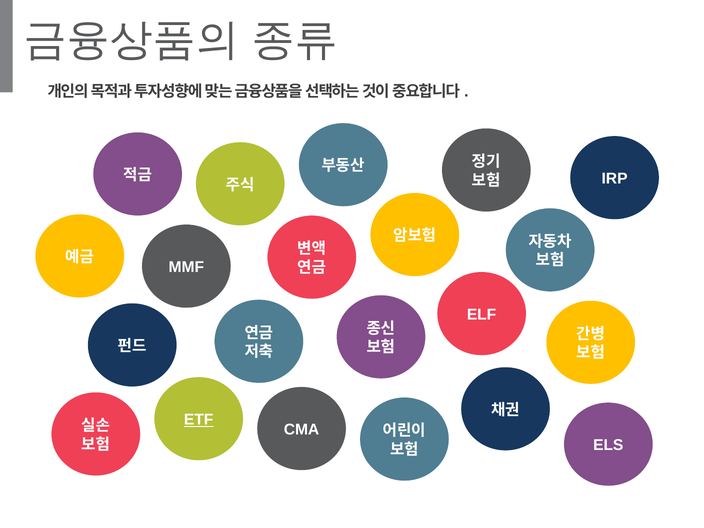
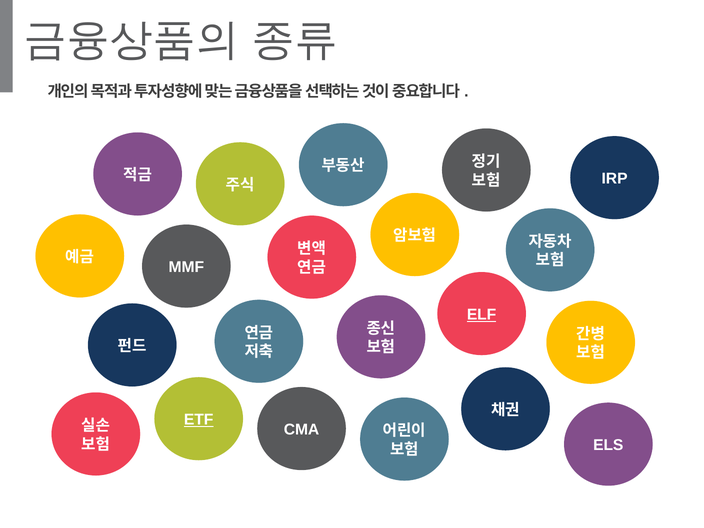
ELF underline: none -> present (482, 315)
